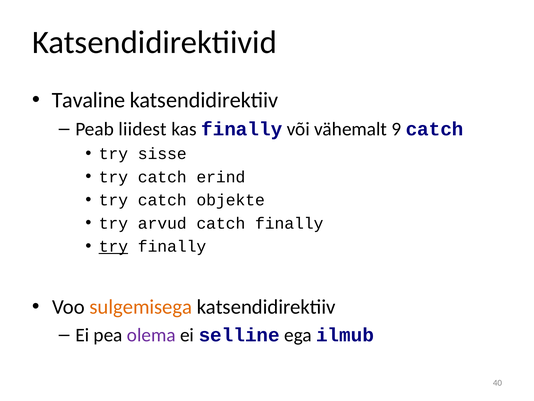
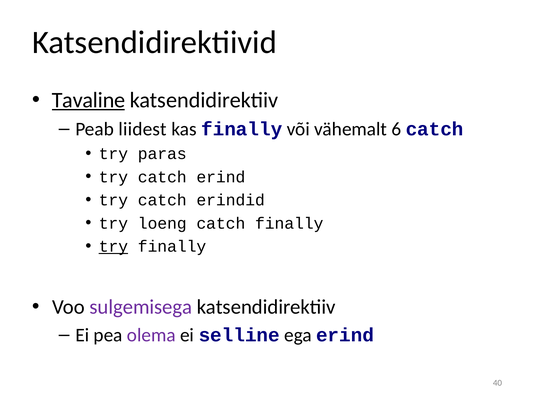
Tavaline underline: none -> present (88, 100)
9: 9 -> 6 (396, 129)
sisse: sisse -> paras (162, 154)
objekte: objekte -> erindid (231, 200)
arvud: arvud -> loeng (162, 223)
sulgemisega colour: orange -> purple (141, 307)
ega ilmub: ilmub -> erind (345, 335)
